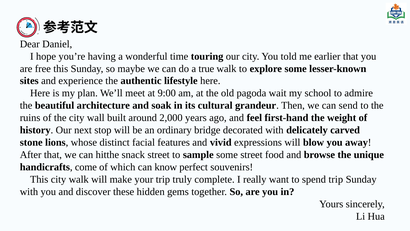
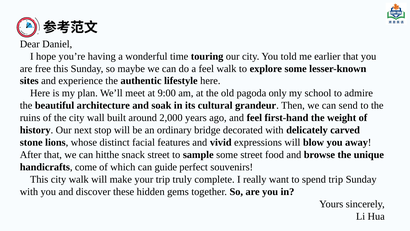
a true: true -> feel (206, 69)
wait: wait -> only (278, 93)
know: know -> guide (166, 167)
